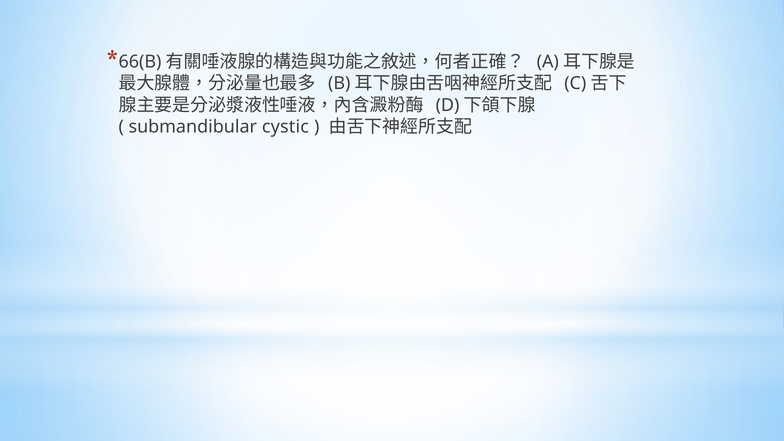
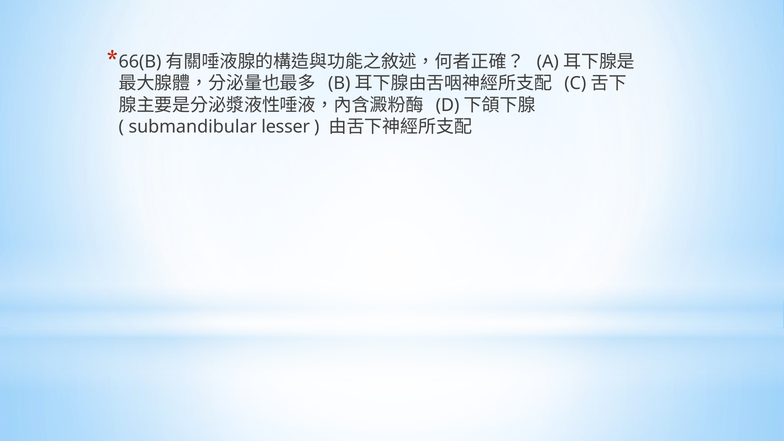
cystic: cystic -> lesser (286, 127)
